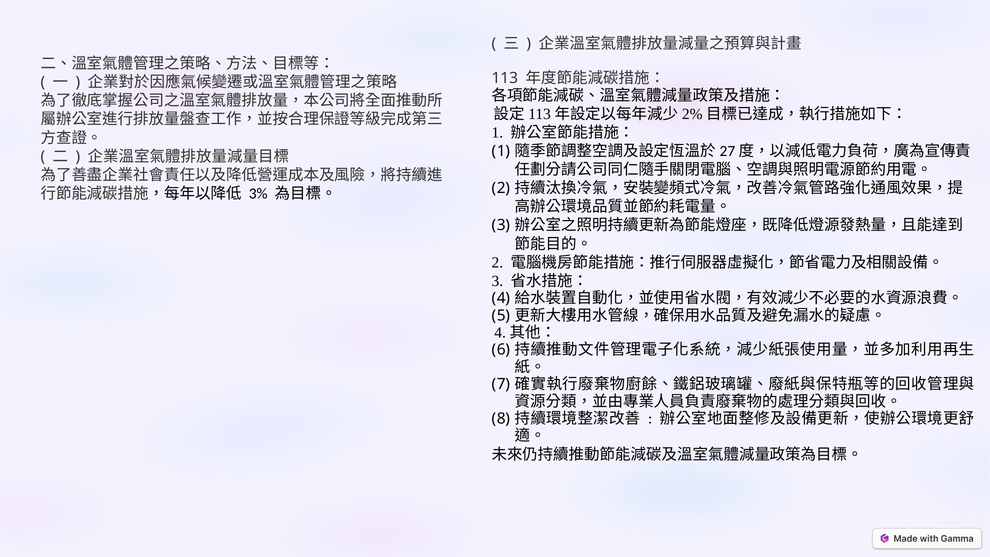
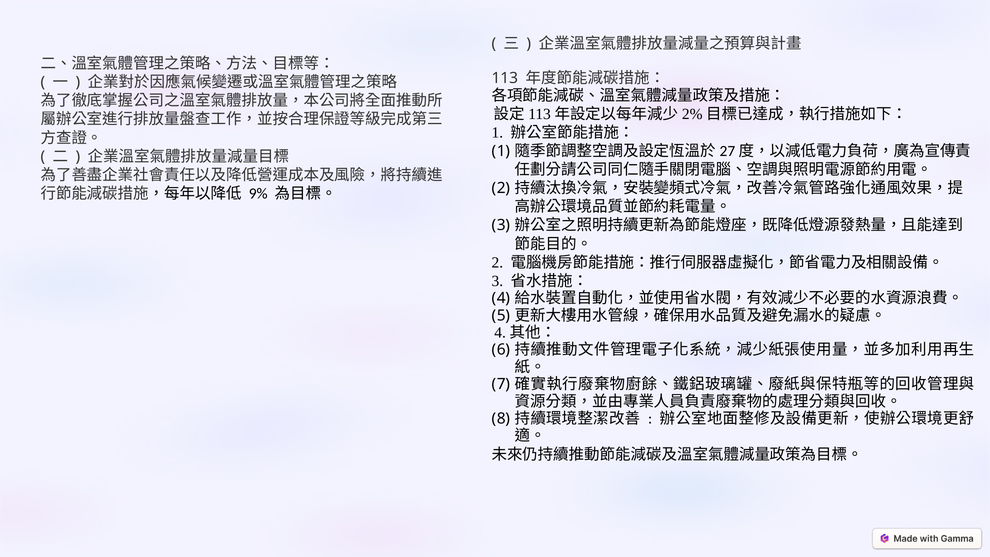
3%: 3% -> 9% (258, 194)
